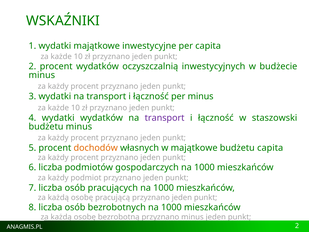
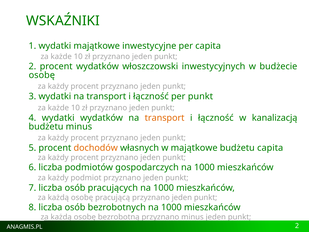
oczyszczalnią: oczyszczalnią -> włoszczowski (150, 66)
minus: minus -> osobę (42, 75)
per minus: minus -> punkt (200, 96)
transport colour: purple -> orange (165, 118)
staszowski: staszowski -> kanalizacją (275, 118)
